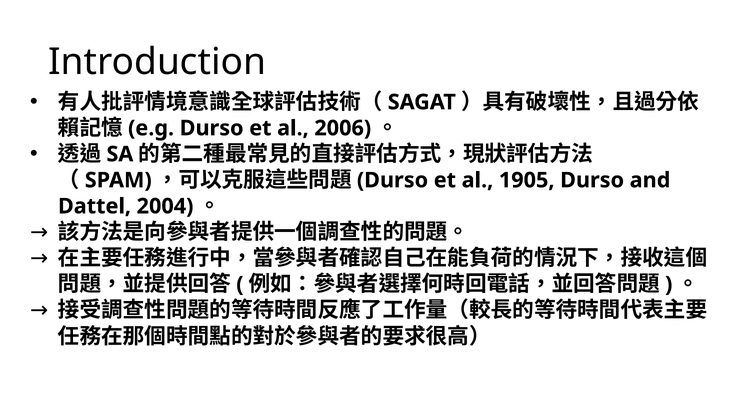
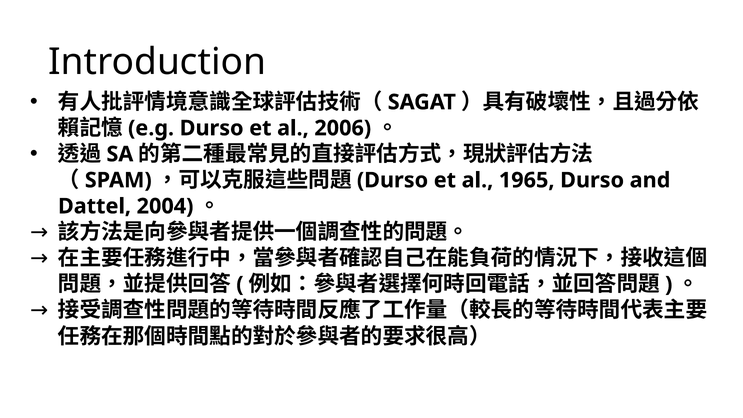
1905: 1905 -> 1965 (527, 180)
